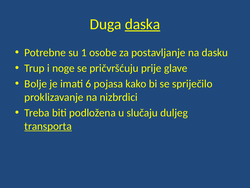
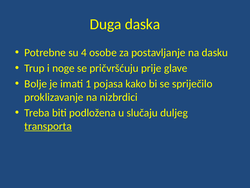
daska underline: present -> none (143, 24)
1: 1 -> 4 (84, 52)
6: 6 -> 1 (88, 84)
